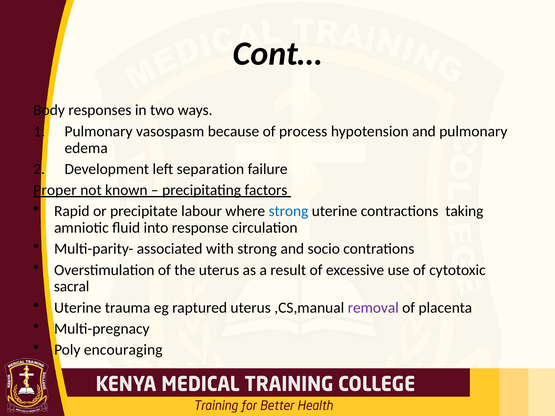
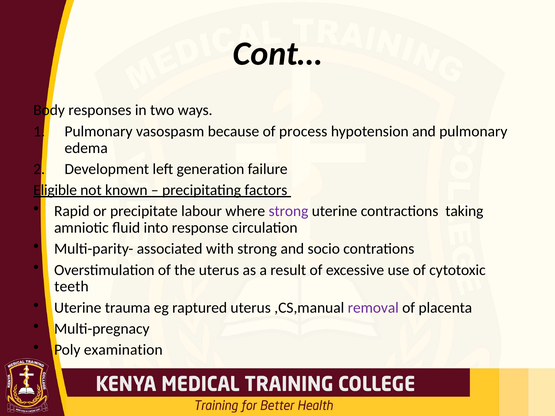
separation: separation -> generation (210, 169)
Proper: Proper -> Eligible (55, 190)
strong colour: blue -> purple (288, 211)
sacral: sacral -> teeth (71, 287)
encouraging: encouraging -> examination (123, 350)
